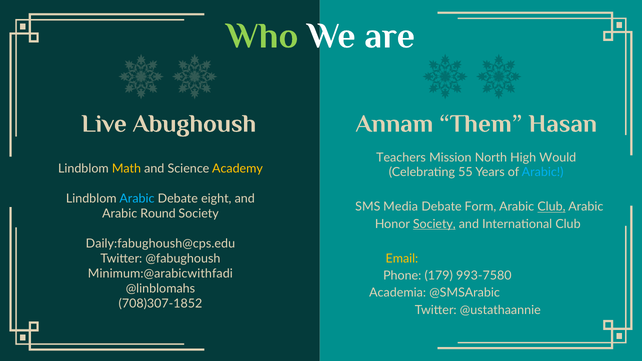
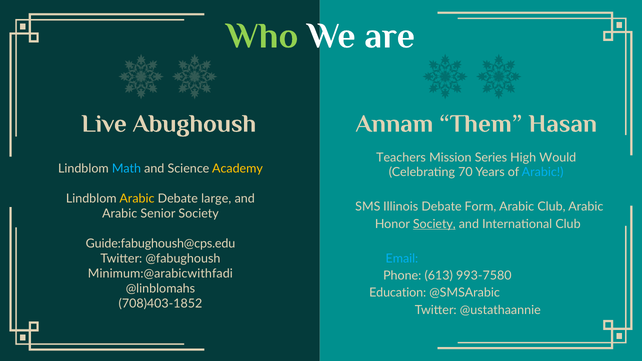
North: North -> Series (491, 157)
Math colour: yellow -> light blue (126, 169)
55: 55 -> 70 (465, 172)
Arabic colour: light blue -> yellow (137, 199)
eight: eight -> large (216, 199)
Media: Media -> Illinois (401, 207)
Club underline: present -> none (551, 207)
Round: Round -> Senior (158, 214)
Daily:fabughoush@cps.edu: Daily:fabughoush@cps.edu -> Guide:fabughoush@cps.edu (160, 244)
Email colour: yellow -> light blue (402, 258)
179: 179 -> 613 (439, 276)
Academia: Academia -> Education (398, 293)
708)307-1852: 708)307-1852 -> 708)403-1852 (160, 304)
